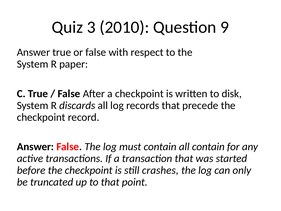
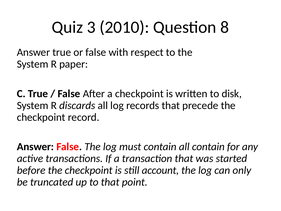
9: 9 -> 8 (225, 27)
crashes: crashes -> account (160, 170)
